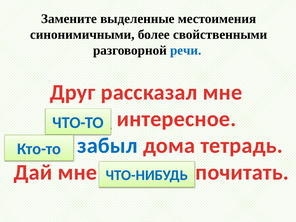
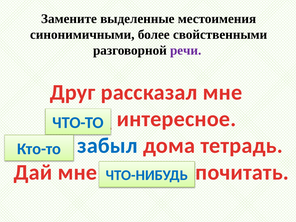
речи colour: blue -> purple (186, 50)
